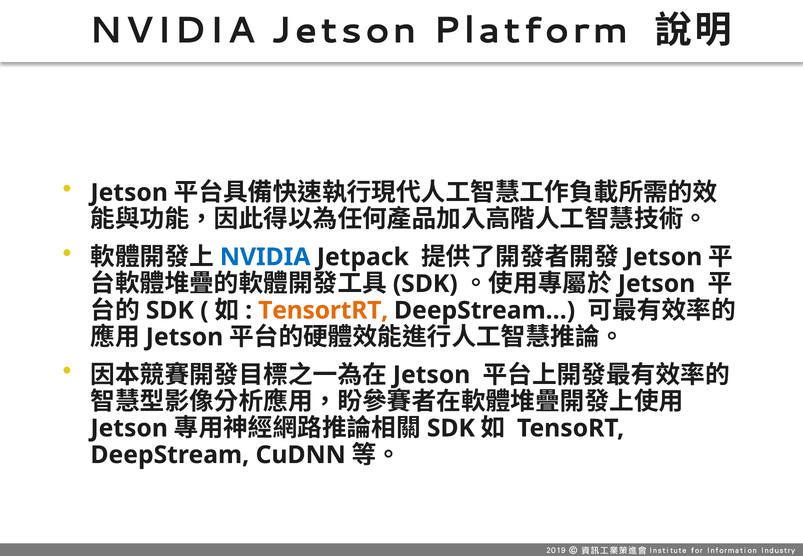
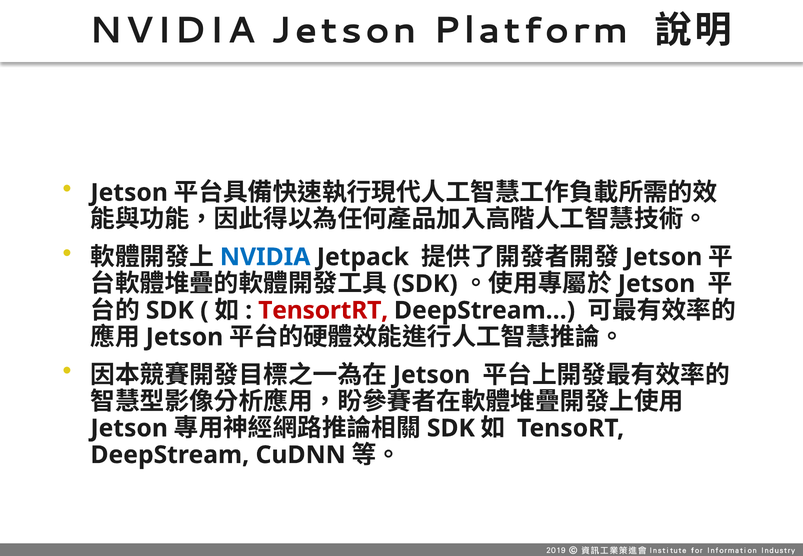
TensortRT colour: orange -> red (323, 310)
